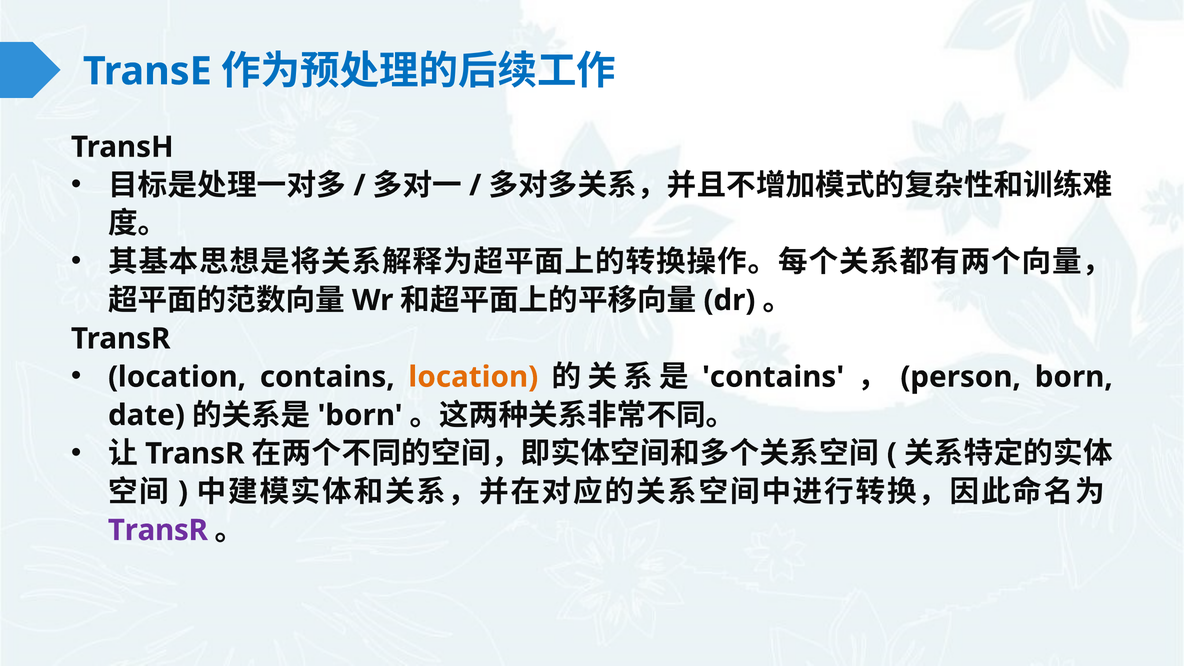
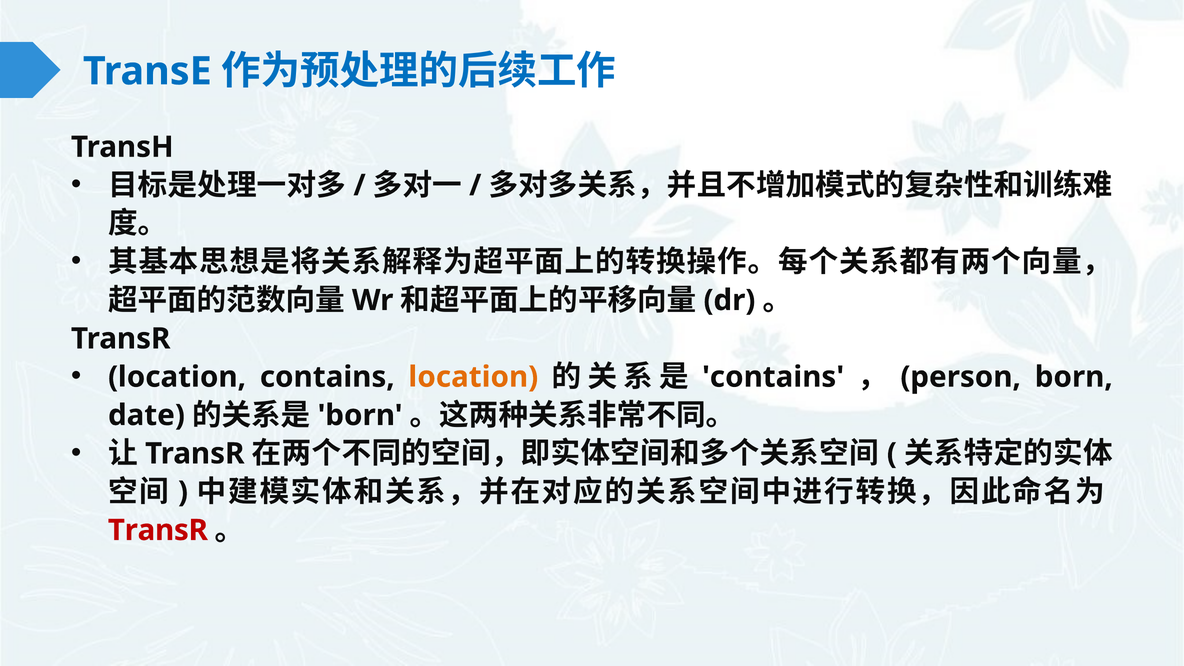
TransR colour: purple -> red (158, 530)
